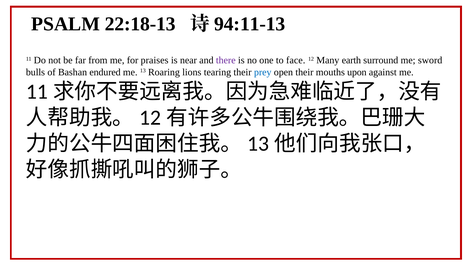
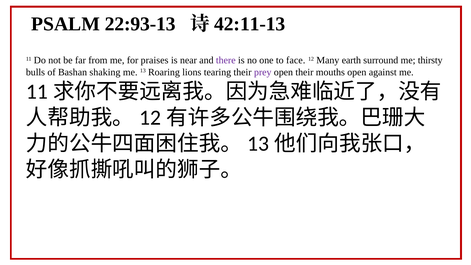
22:18-13: 22:18-13 -> 22:93-13 (140, 24)
94:11-13: 94:11-13 -> 42:11-13 (250, 24)
sword: sword -> thirsty (430, 60)
endured: endured -> shaking (105, 72)
prey colour: blue -> purple (263, 72)
mouths upon: upon -> open (357, 72)
